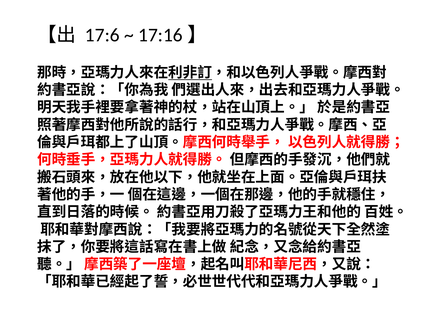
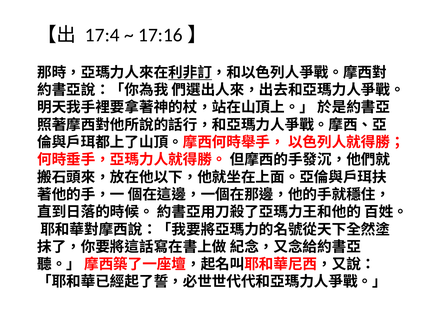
17:6: 17:6 -> 17:4 (102, 35)
